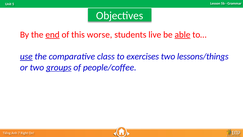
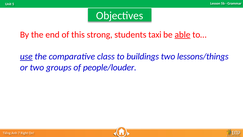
end underline: present -> none (53, 35)
worse: worse -> strong (100, 35)
live: live -> taxi (155, 35)
exercises: exercises -> buildings (143, 56)
groups underline: present -> none (59, 67)
people/coffee: people/coffee -> people/louder (110, 67)
